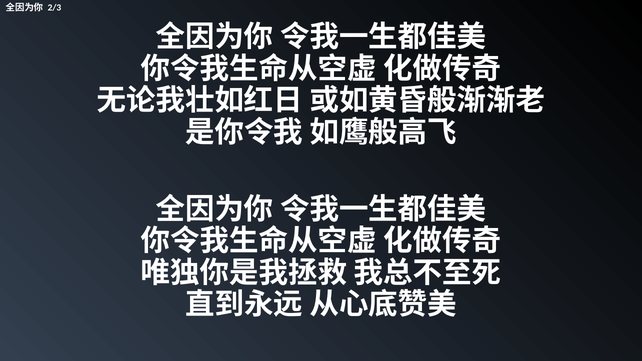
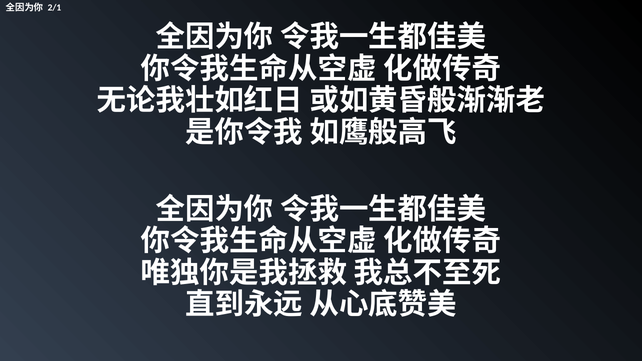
2/3: 2/3 -> 2/1 (54, 8)
